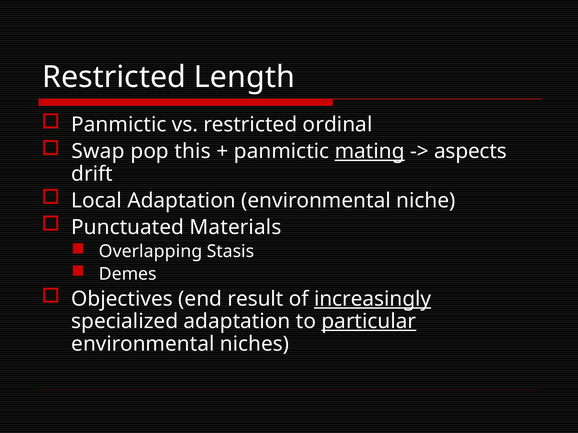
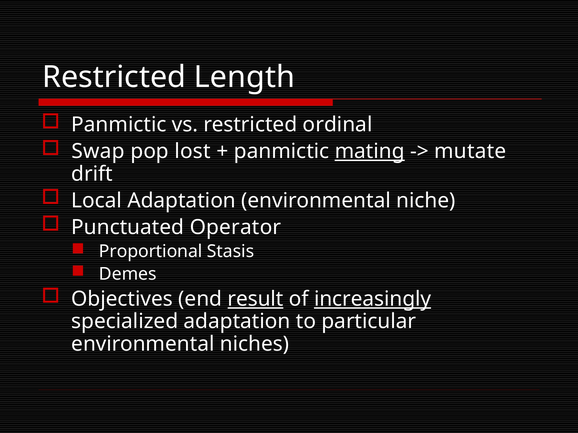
this: this -> lost (193, 151)
aspects: aspects -> mutate (470, 151)
Materials: Materials -> Operator (235, 227)
Overlapping: Overlapping -> Proportional (151, 252)
result underline: none -> present (255, 299)
particular underline: present -> none (369, 322)
